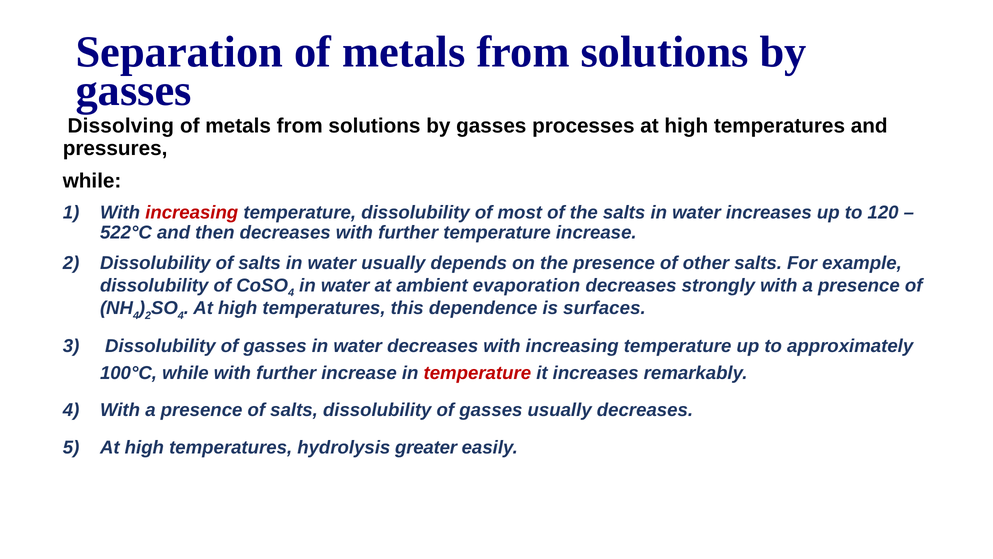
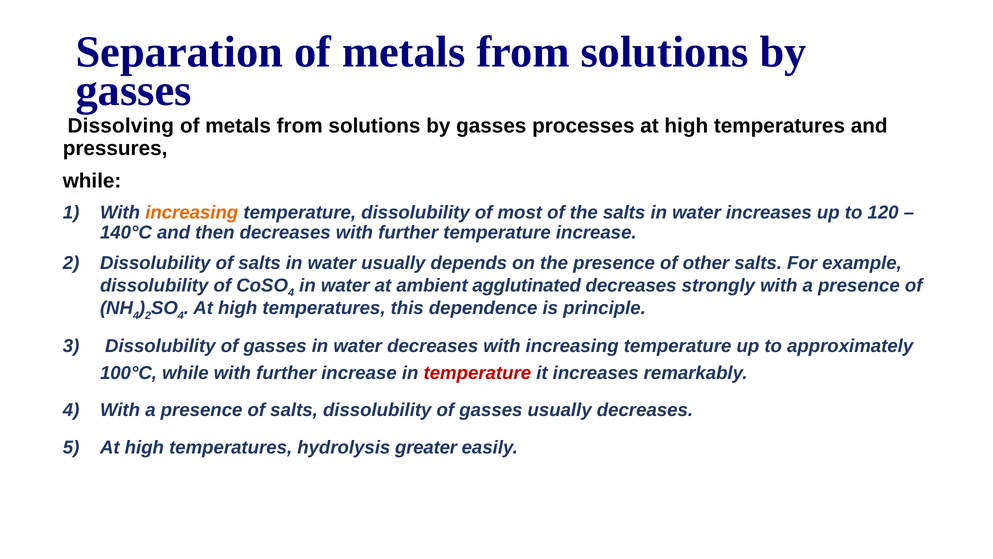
increasing colour: red -> orange (192, 212)
522°C: 522°C -> 140°C (126, 232)
evaporation: evaporation -> agglutinated (527, 285)
surfaces: surfaces -> principle (605, 308)
